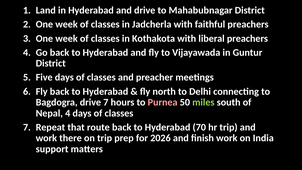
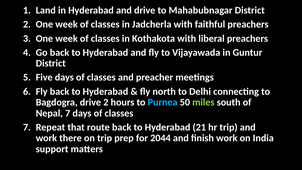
drive 7: 7 -> 2 (106, 102)
Purnea colour: pink -> light blue (163, 102)
Nepal 4: 4 -> 7 (68, 113)
70: 70 -> 21 (199, 127)
2026: 2026 -> 2044 (160, 138)
